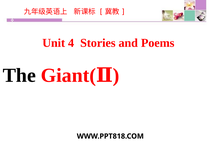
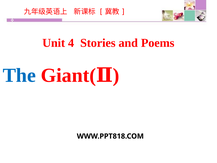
The colour: black -> blue (19, 75)
